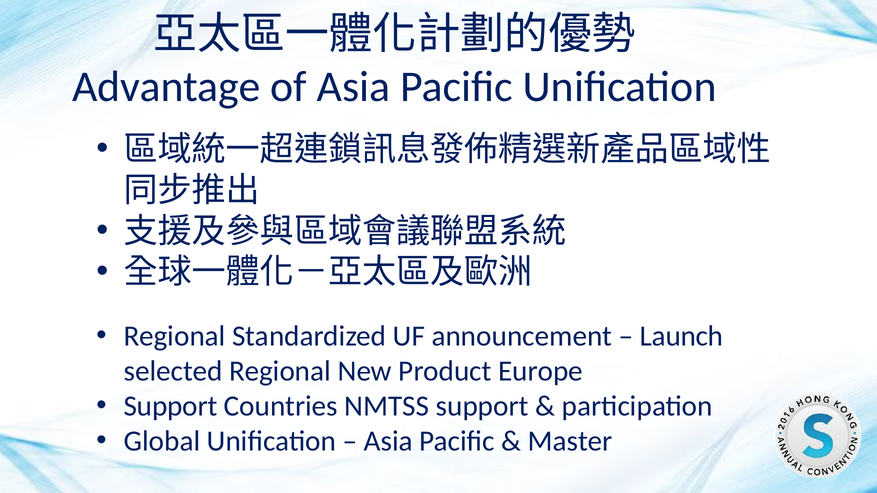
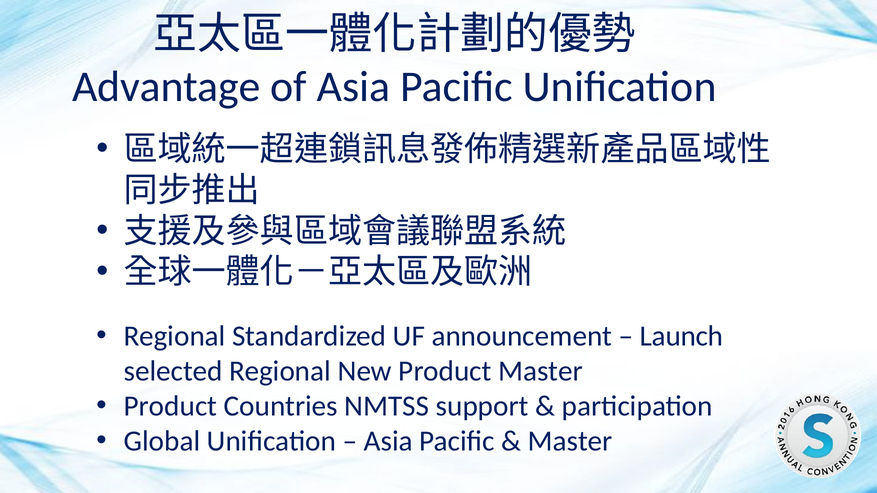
Product Europe: Europe -> Master (541, 371)
Support: Support -> Product (170, 407)
